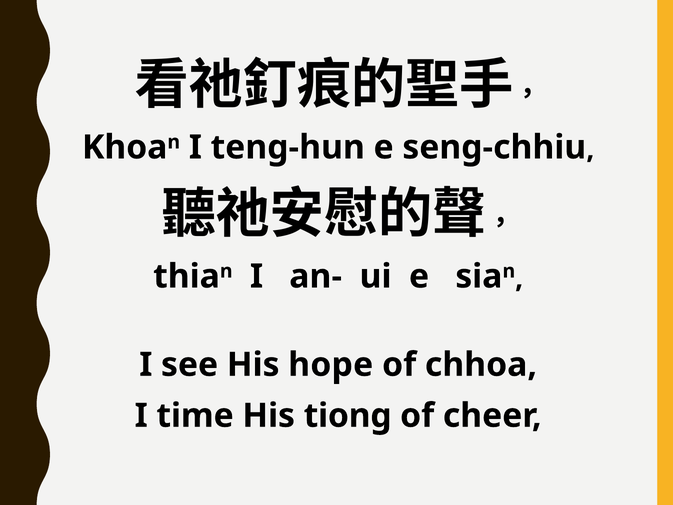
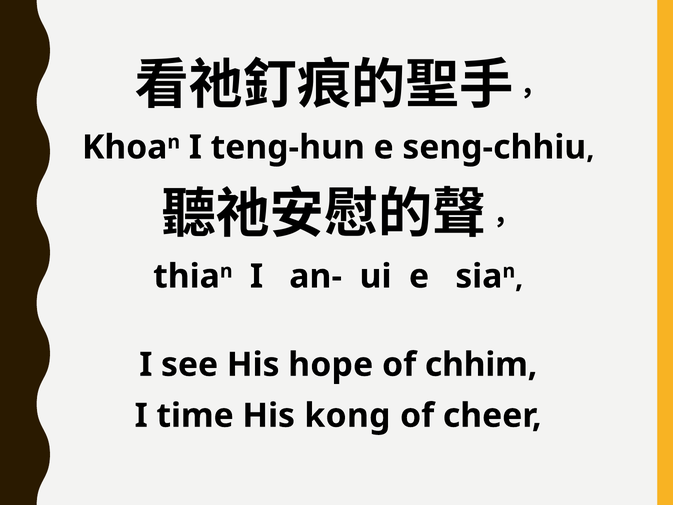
chhoa: chhoa -> chhim (481, 365)
tiong: tiong -> kong (347, 416)
